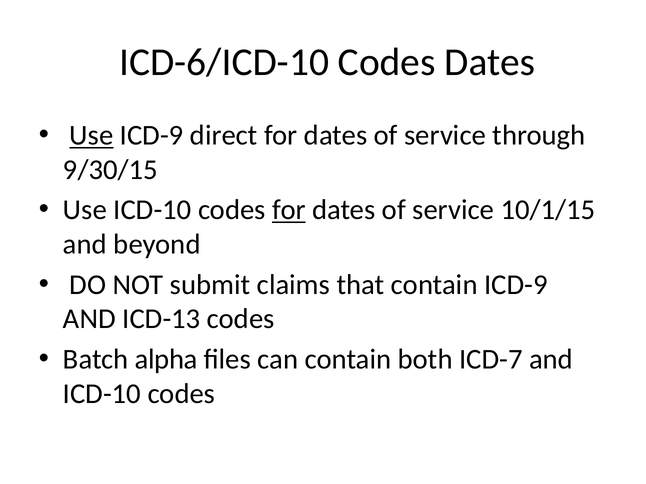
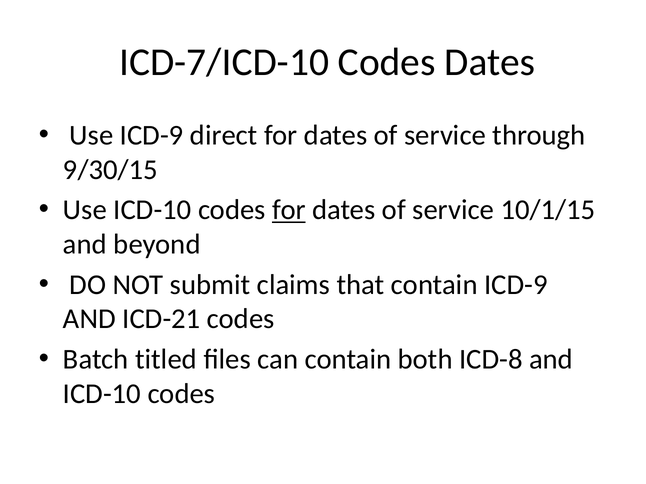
ICD-6/ICD-10: ICD-6/ICD-10 -> ICD-7/ICD-10 (224, 63)
Use underline: present -> none (91, 136)
ICD-13: ICD-13 -> ICD-21 (161, 319)
alpha: alpha -> titled (166, 360)
ICD-7: ICD-7 -> ICD-8 (491, 360)
